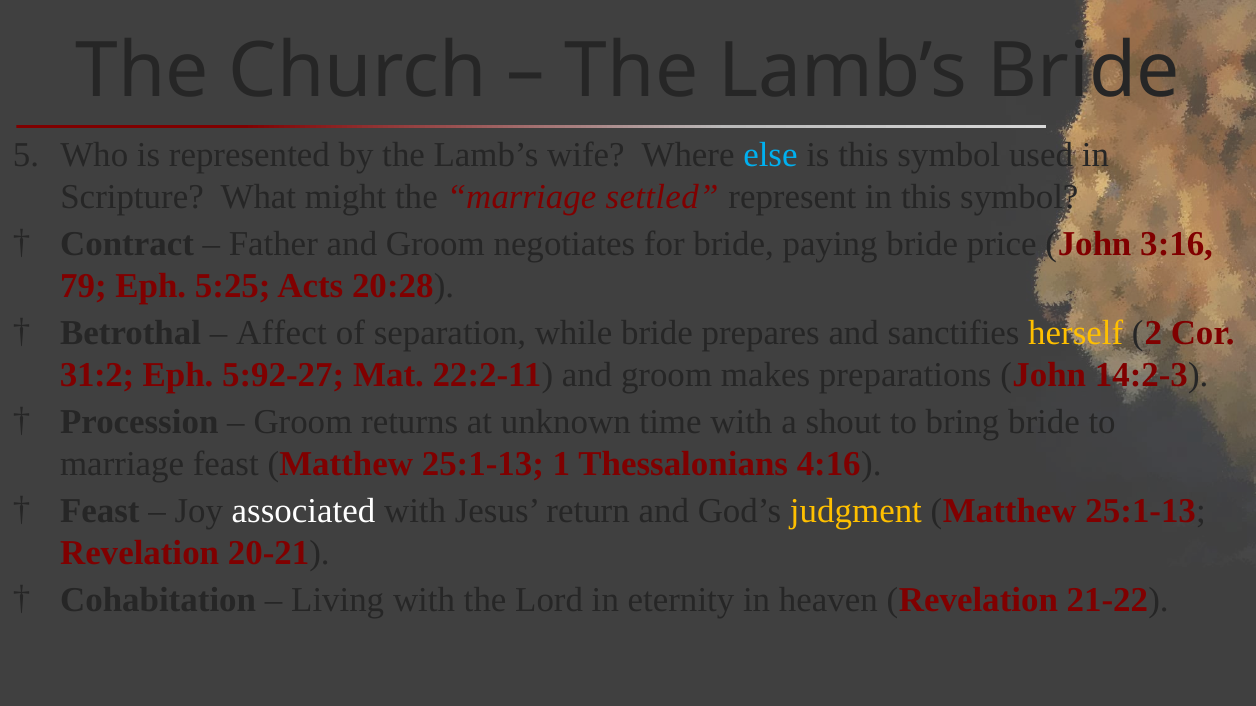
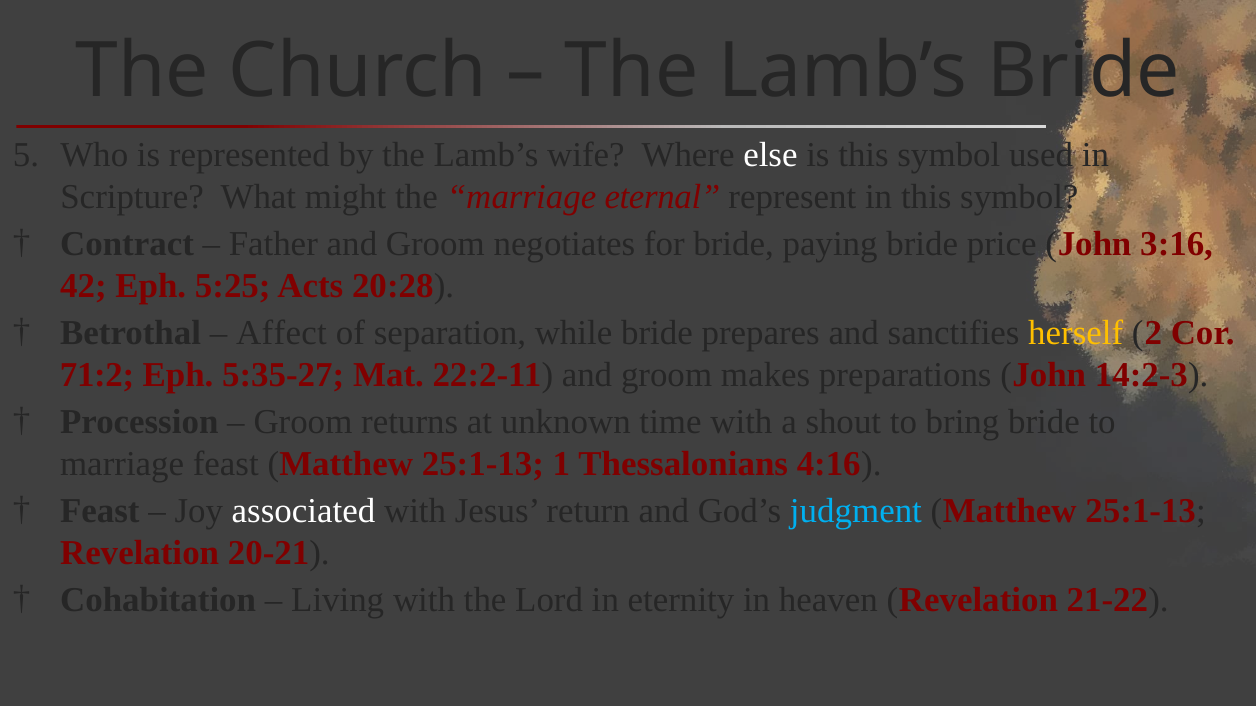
else colour: light blue -> white (770, 155)
settled: settled -> eternal (662, 197)
79: 79 -> 42 (83, 286)
31:2: 31:2 -> 71:2 (97, 375)
5:92-27: 5:92-27 -> 5:35-27 (283, 375)
judgment colour: yellow -> light blue (856, 511)
